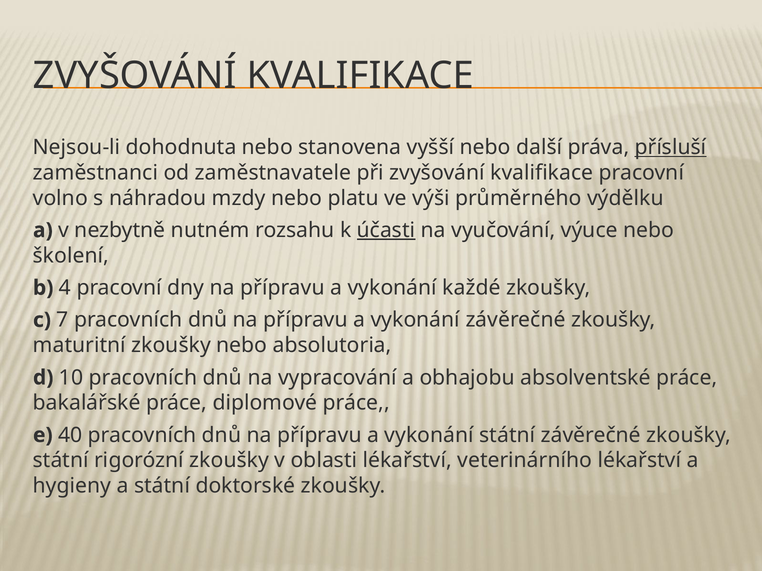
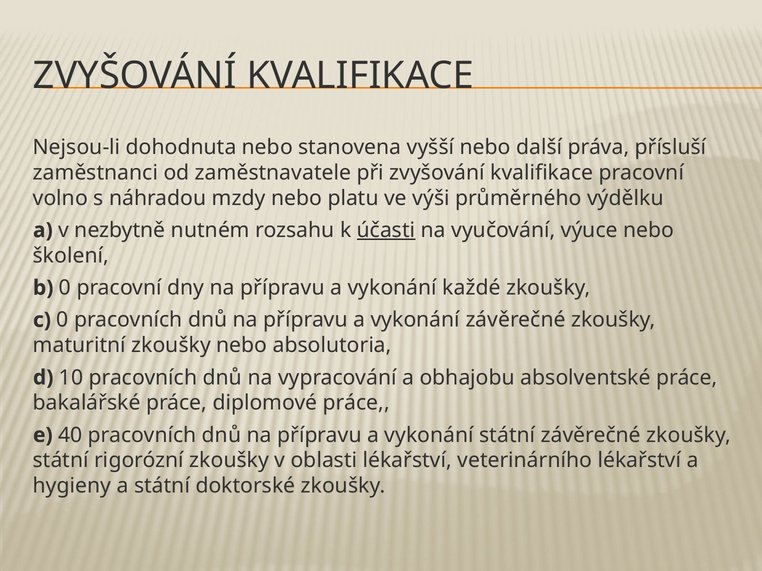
přísluší underline: present -> none (671, 147)
b 4: 4 -> 0 (65, 288)
c 7: 7 -> 0 (62, 320)
